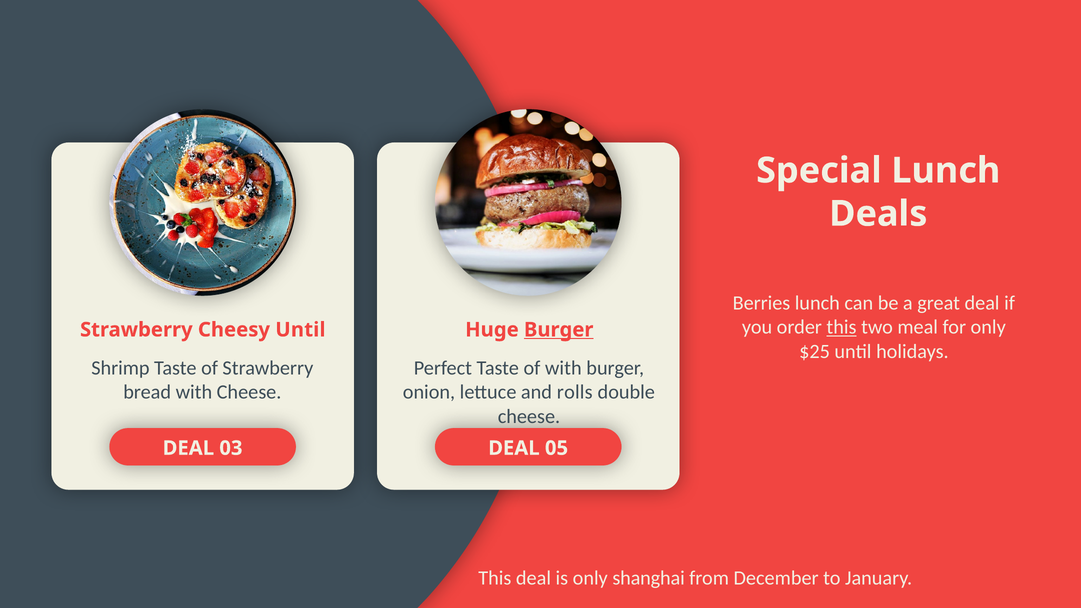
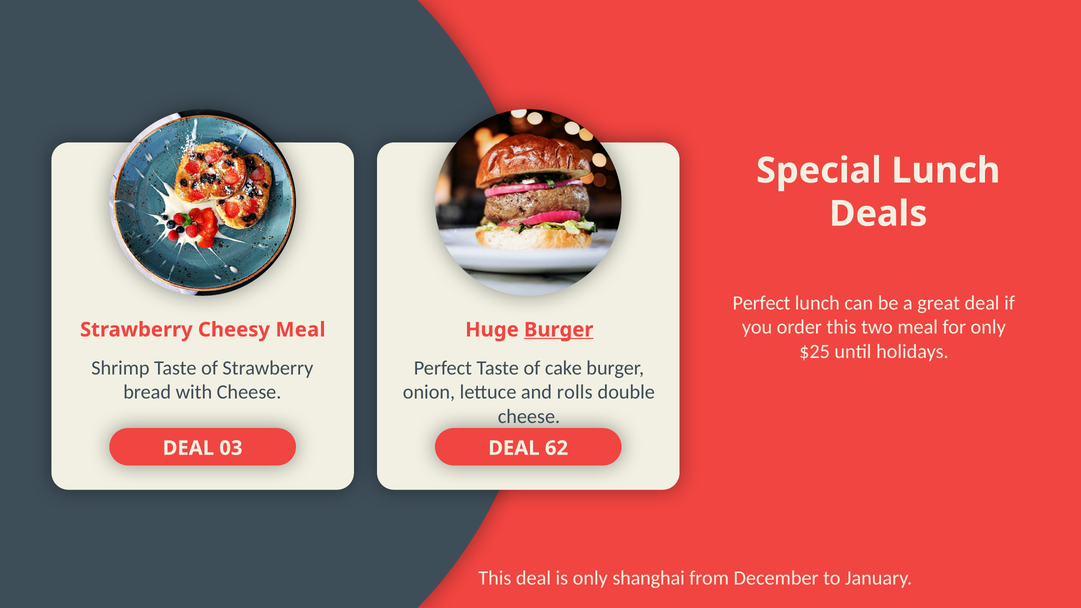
Berries: Berries -> Perfect (762, 303)
this underline: present -> none (841, 327)
Cheesy Until: Until -> Meal (300, 330)
of with: with -> cake (563, 368)
05: 05 -> 62 (557, 448)
